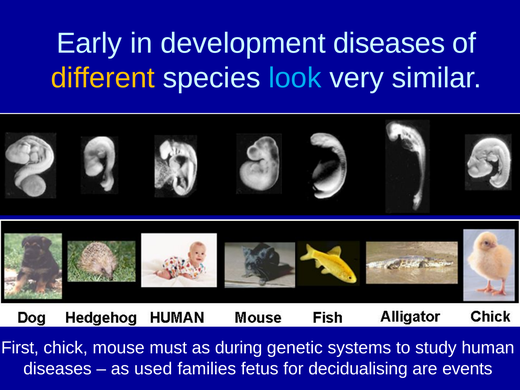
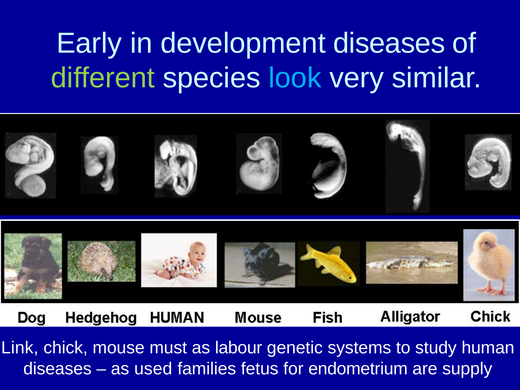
different colour: yellow -> light green (103, 78)
First: First -> Link (20, 348)
during: during -> labour (239, 348)
decidualising: decidualising -> endometrium (358, 369)
events: events -> supply (467, 369)
